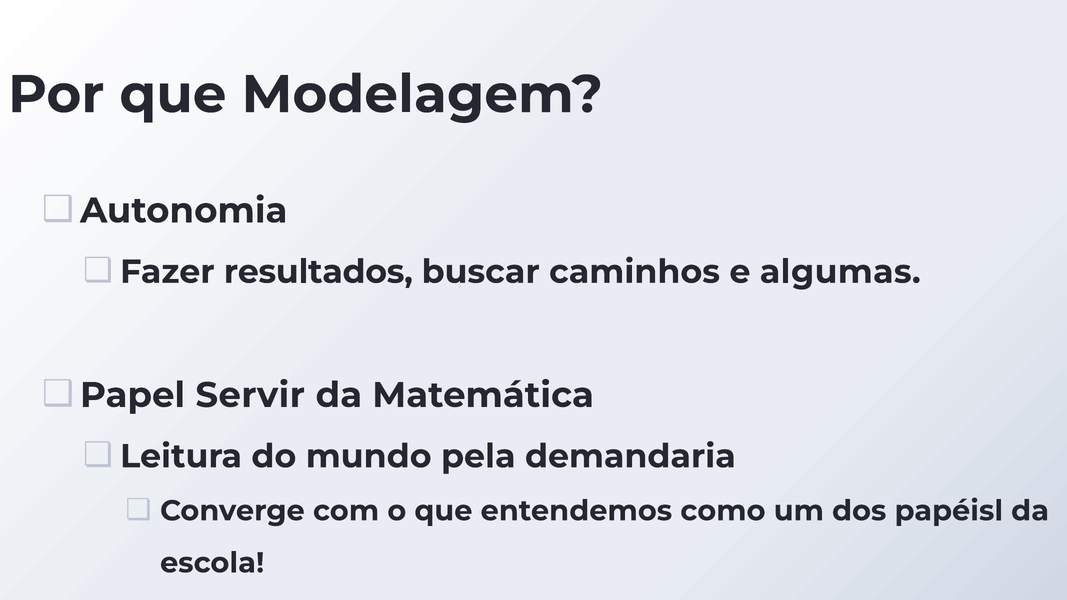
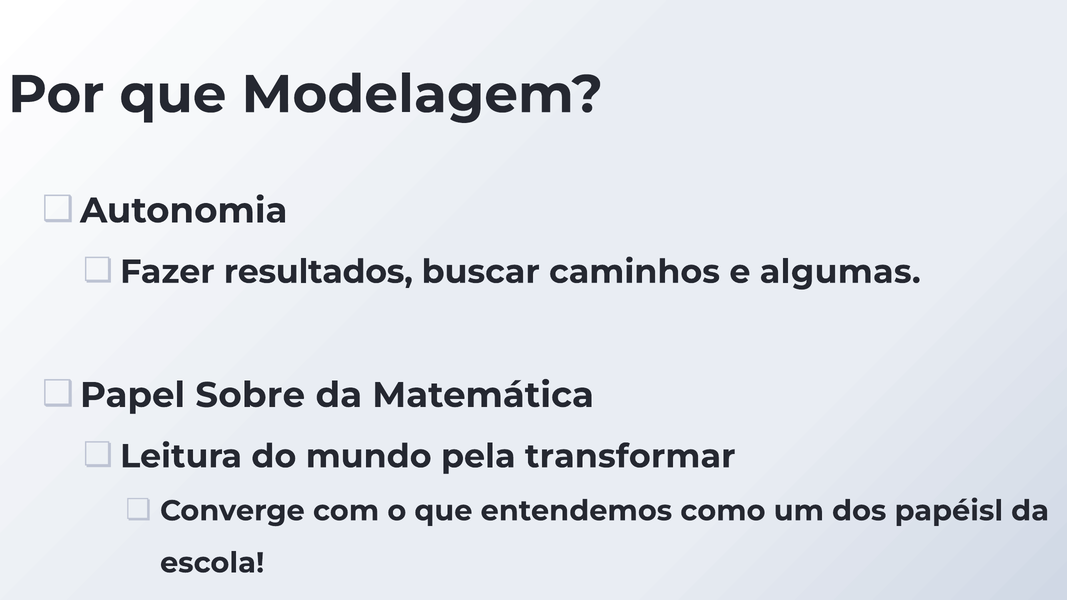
Servir: Servir -> Sobre (250, 395)
demandaria: demandaria -> transformar (630, 457)
